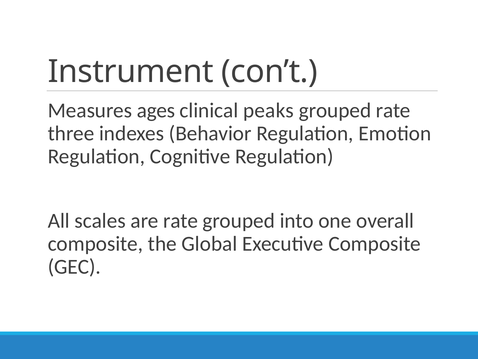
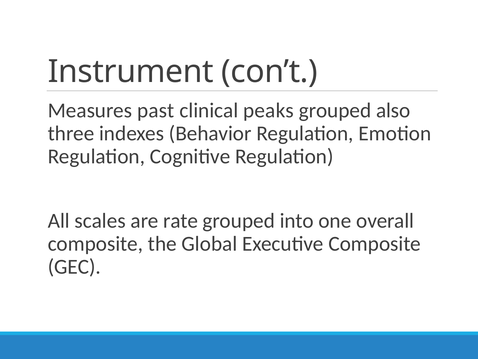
ages: ages -> past (156, 110)
grouped rate: rate -> also (393, 110)
